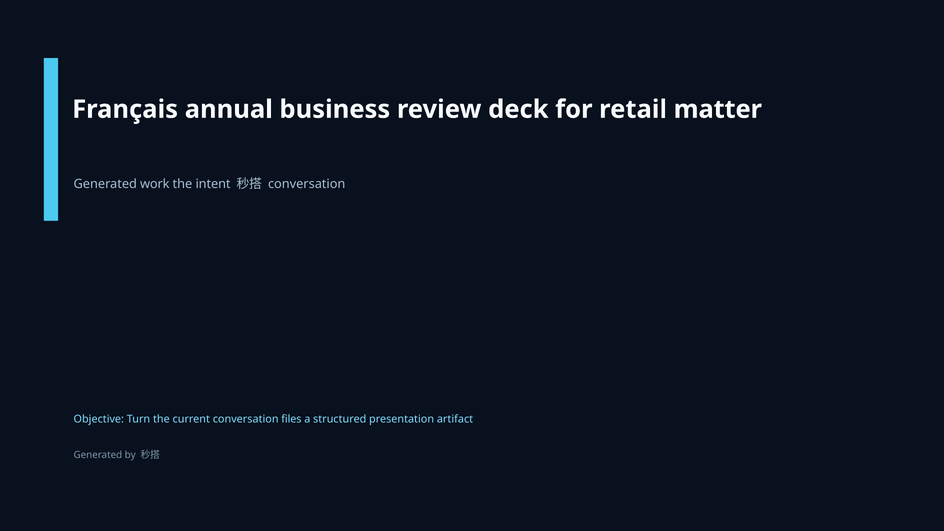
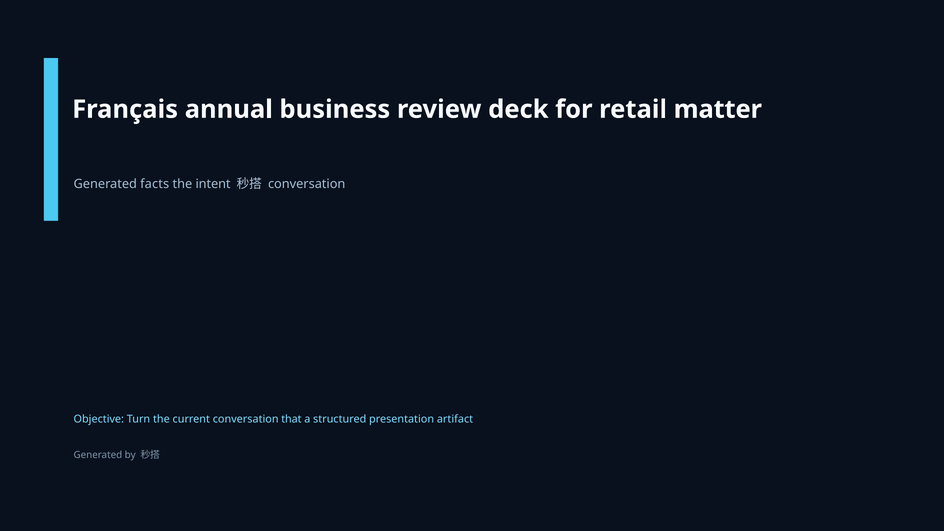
work: work -> facts (155, 184)
files: files -> that (291, 419)
